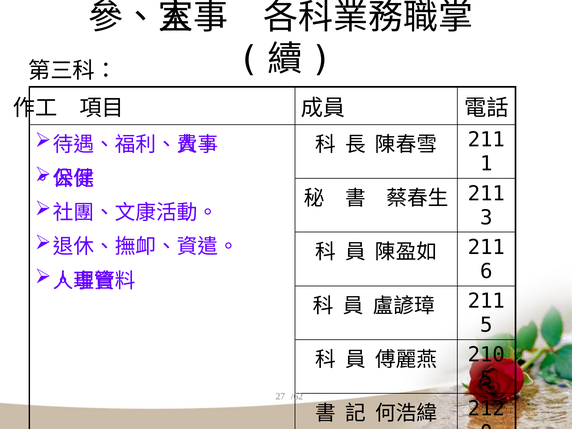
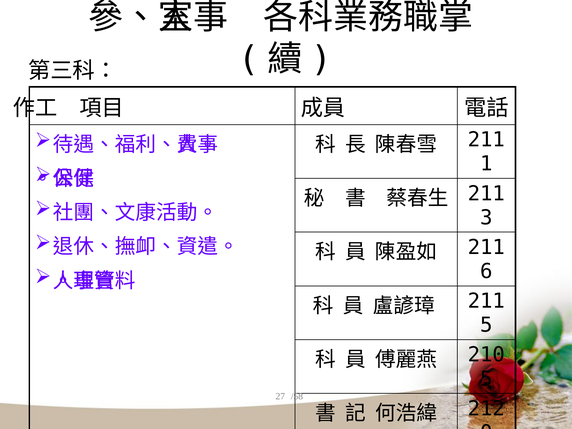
/62: /62 -> /58 (297, 396)
